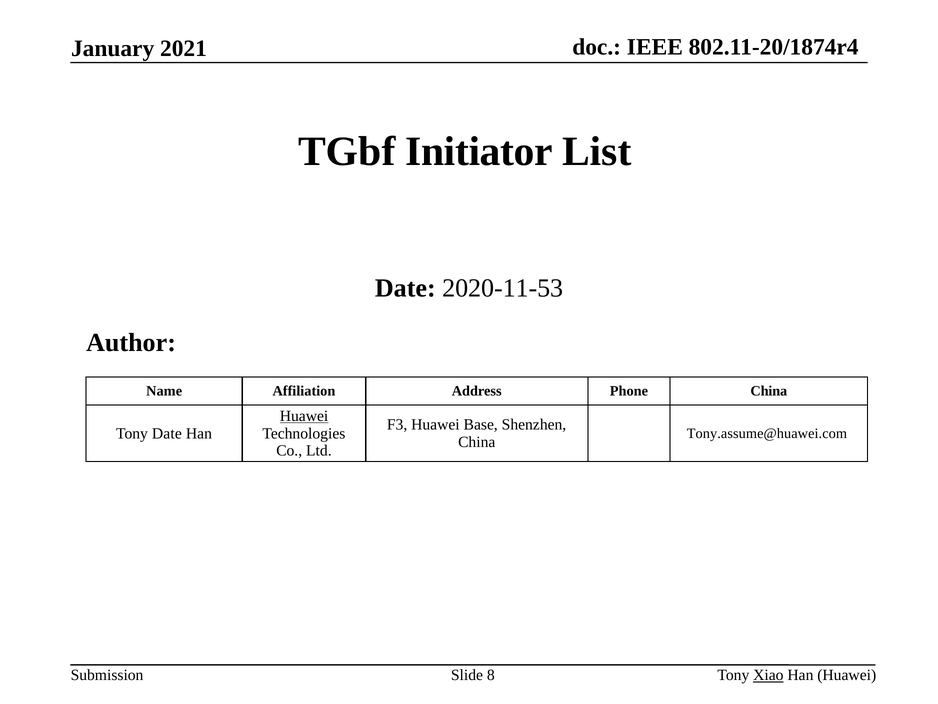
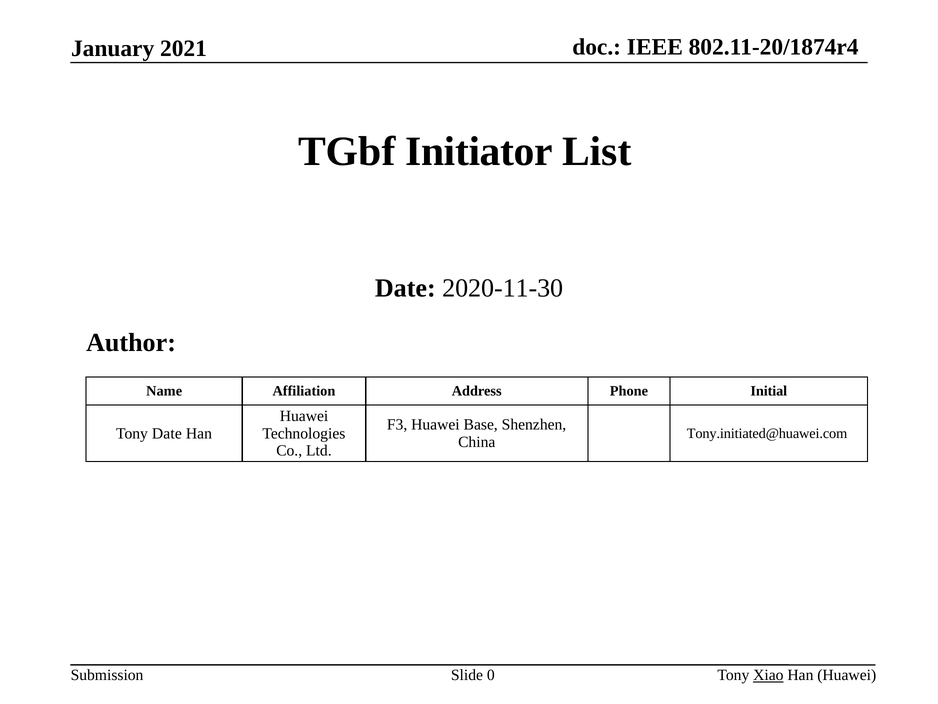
2020-11-53: 2020-11-53 -> 2020-11-30 (503, 288)
Phone China: China -> Initial (769, 391)
Huawei underline: present -> none (304, 416)
Tony.assume@huawei.com: Tony.assume@huawei.com -> Tony.initiated@huawei.com (767, 433)
8: 8 -> 0 (491, 675)
